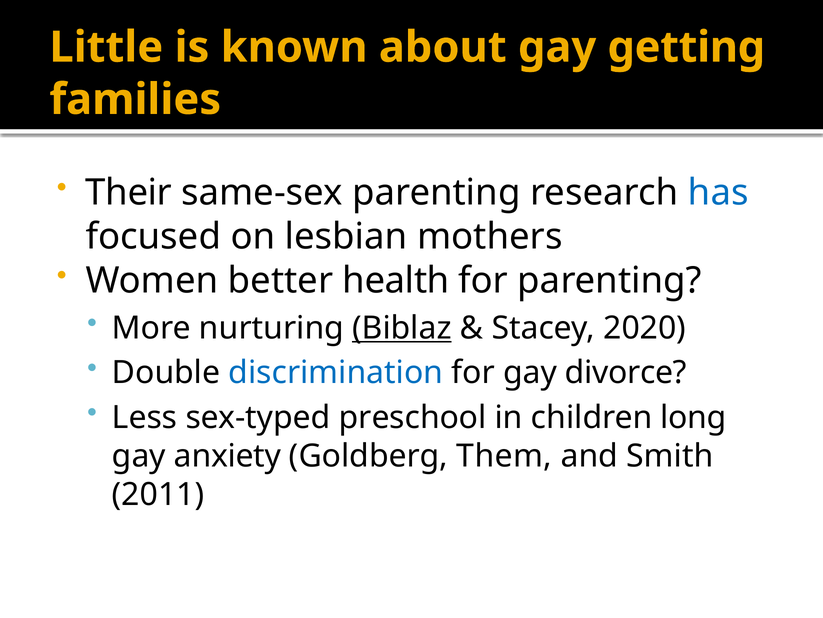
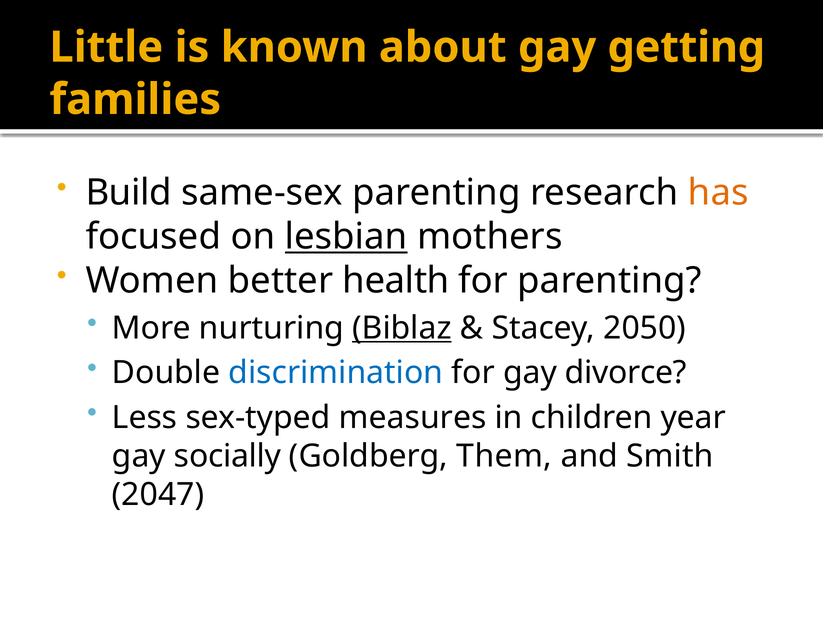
Their: Their -> Build (129, 193)
has colour: blue -> orange (718, 193)
lesbian underline: none -> present (346, 236)
2020: 2020 -> 2050 (645, 328)
preschool: preschool -> measures (413, 417)
long: long -> year (693, 417)
anxiety: anxiety -> socially (228, 456)
2011: 2011 -> 2047 (158, 494)
